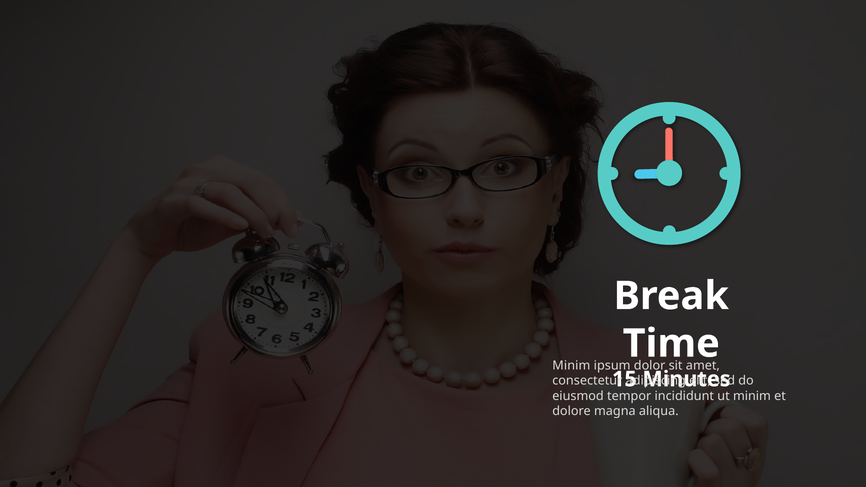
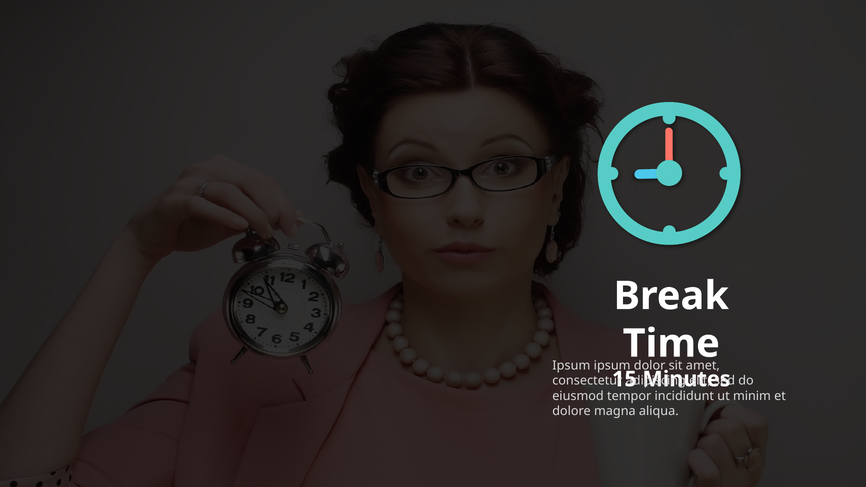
Minim: Minim -> Ipsum (571, 366)
